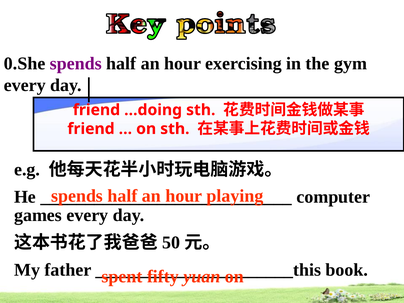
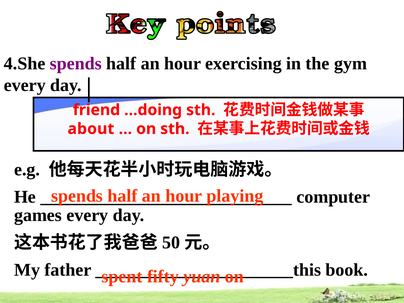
0.She: 0.She -> 4.She (25, 64)
friend: friend -> about (91, 129)
